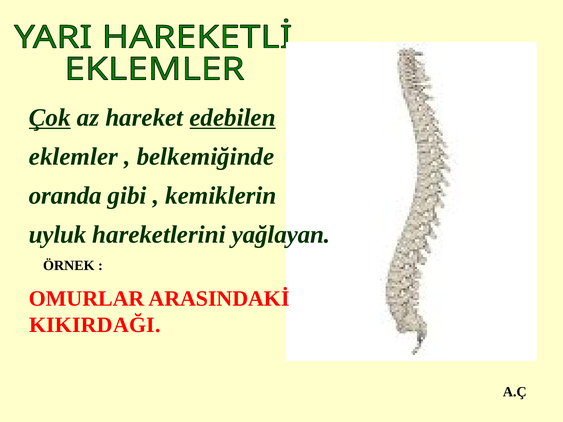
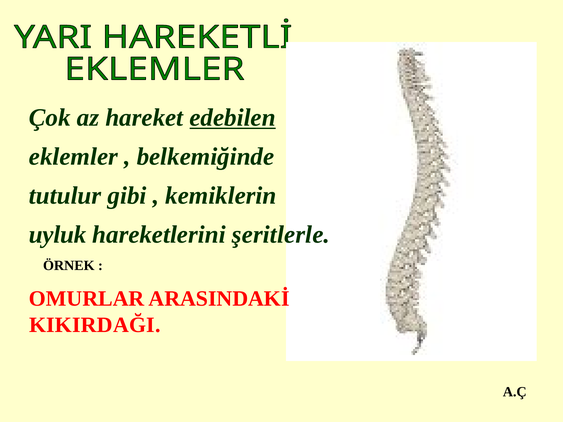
Çok underline: present -> none (50, 118)
oranda: oranda -> tutulur (65, 196)
yağlayan: yağlayan -> şeritlerle (281, 235)
